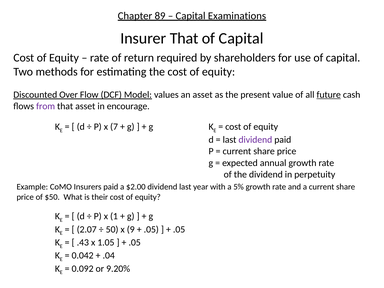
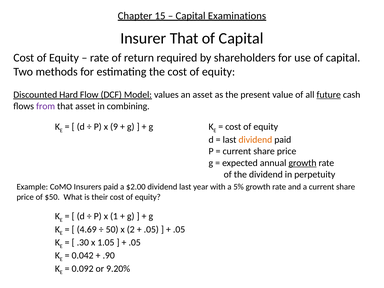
89: 89 -> 15 (160, 16)
Over: Over -> Hard (69, 95)
encourage: encourage -> combining (128, 106)
7: 7 -> 9 (114, 127)
dividend colour: purple -> orange (255, 140)
growth underline: none -> present (302, 163)
2.07: 2.07 -> 4.69 (87, 229)
9: 9 -> 2 (131, 229)
.43: .43 -> .30 (83, 242)
.04: .04 -> .90 (109, 256)
